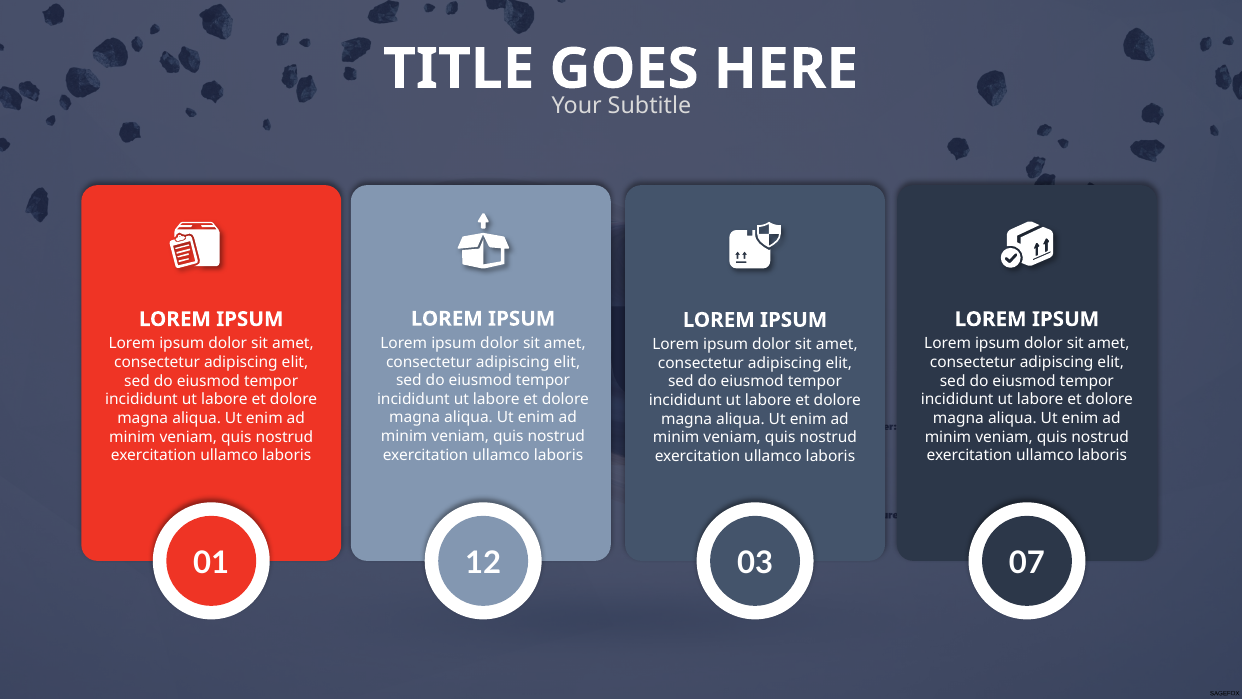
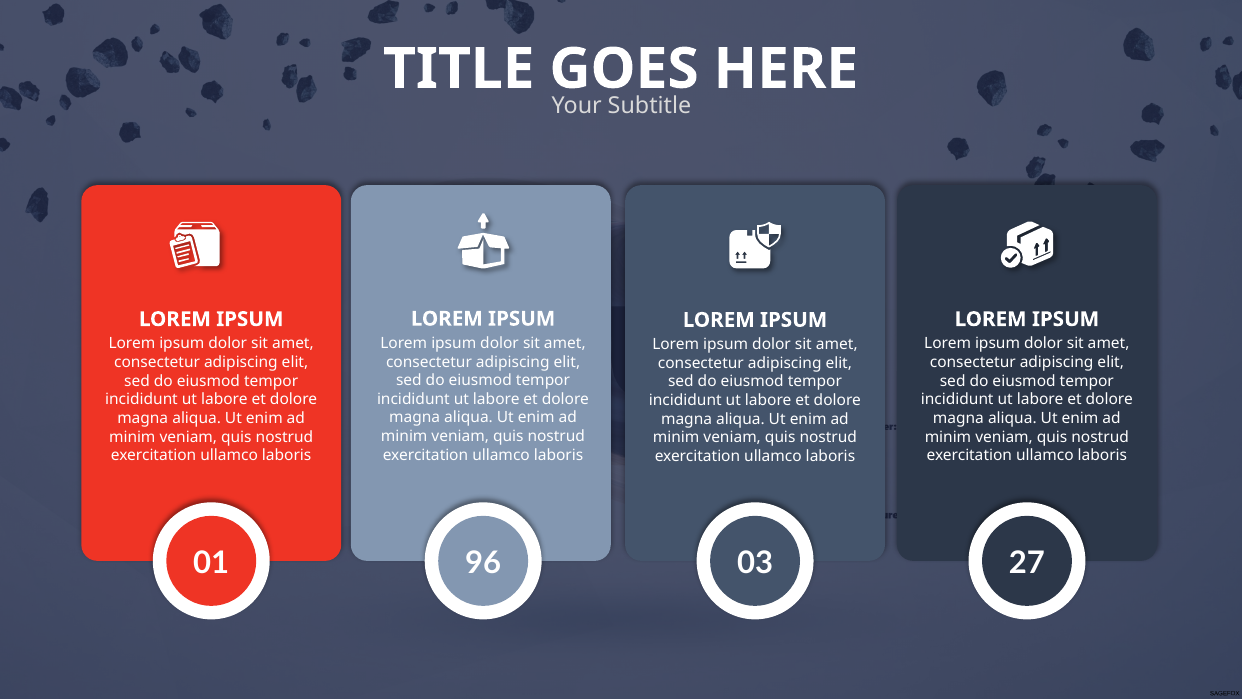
12: 12 -> 96 (483, 563)
07: 07 -> 27 (1027, 563)
